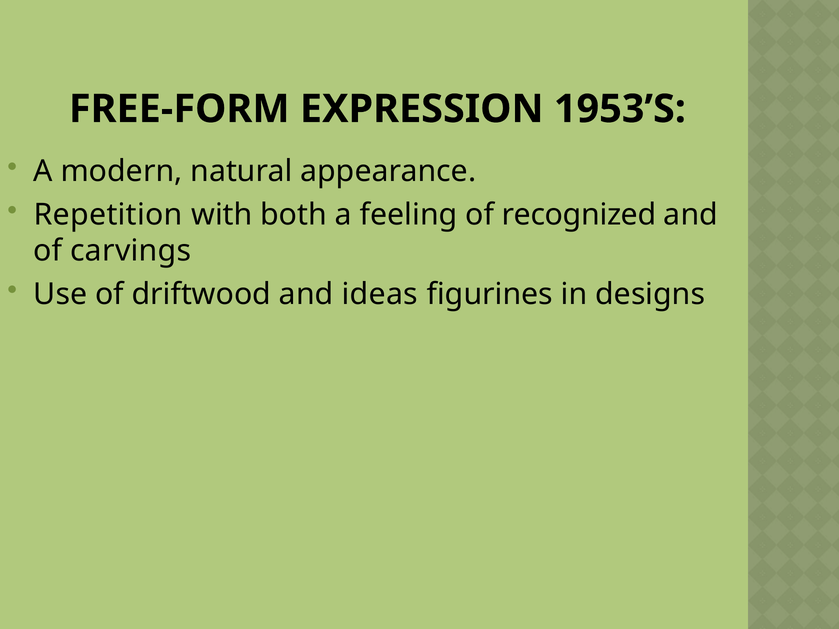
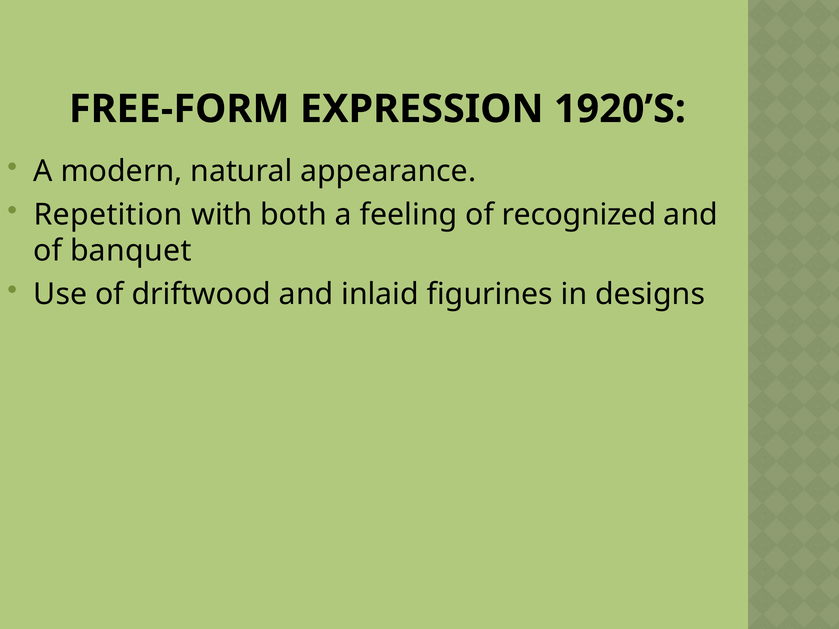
1953’S: 1953’S -> 1920’S (620, 109)
carvings: carvings -> banquet (131, 251)
ideas: ideas -> inlaid (380, 294)
